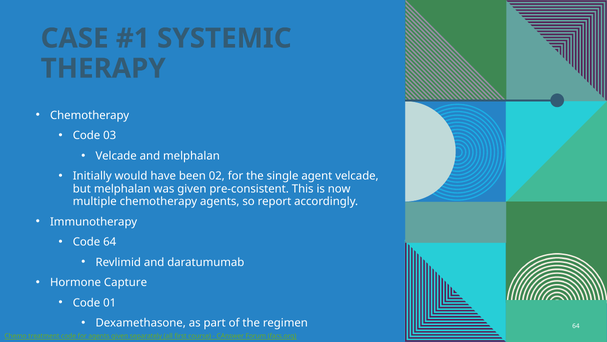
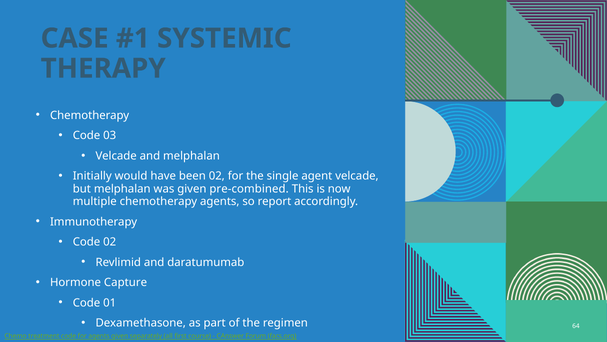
pre-consistent: pre-consistent -> pre-combined (249, 188)
Code 64: 64 -> 02 (110, 242)
